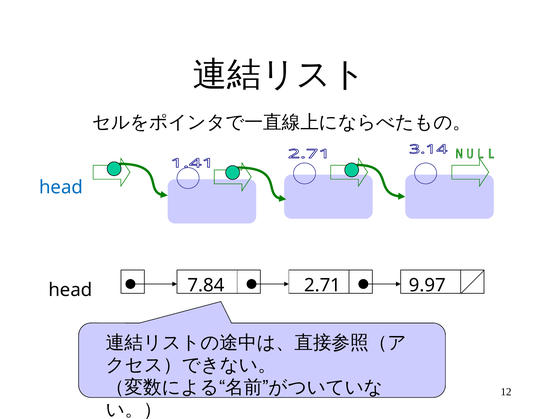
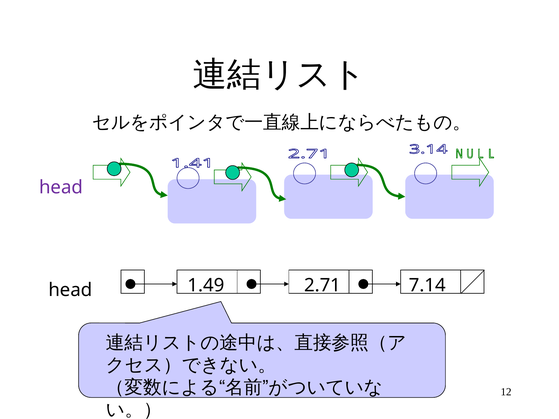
head colour: blue -> purple (61, 188)
7.84: 7.84 -> 1.49 (206, 285)
9.97: 9.97 -> 7.14 (427, 285)
